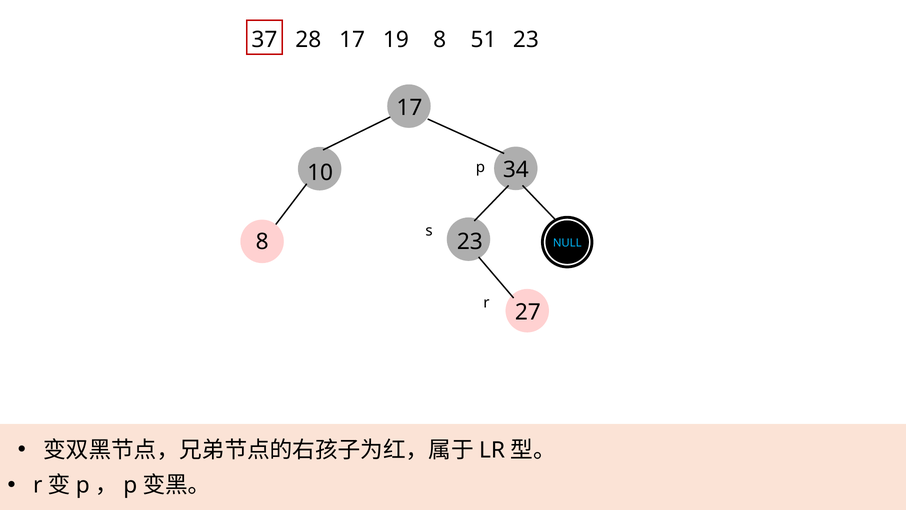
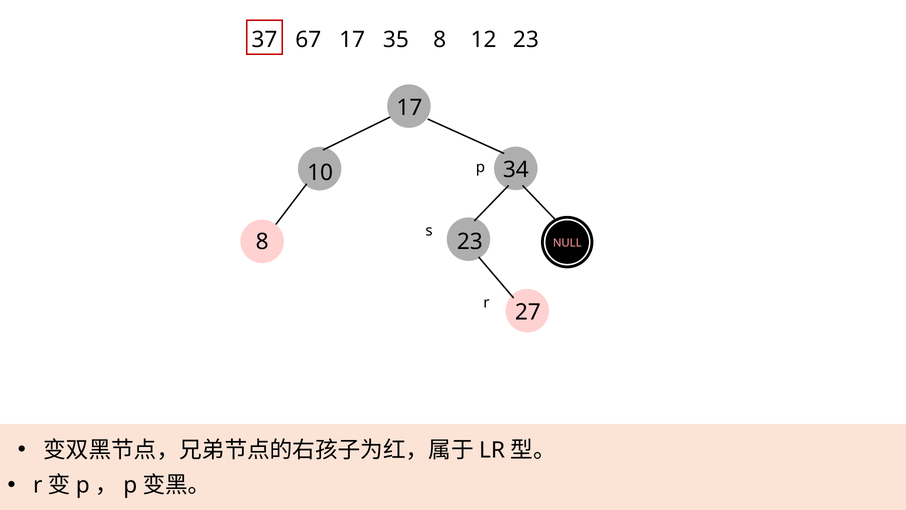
28: 28 -> 67 (308, 40)
19: 19 -> 35 (396, 40)
51: 51 -> 12 (484, 40)
NULL colour: light blue -> pink (567, 243)
